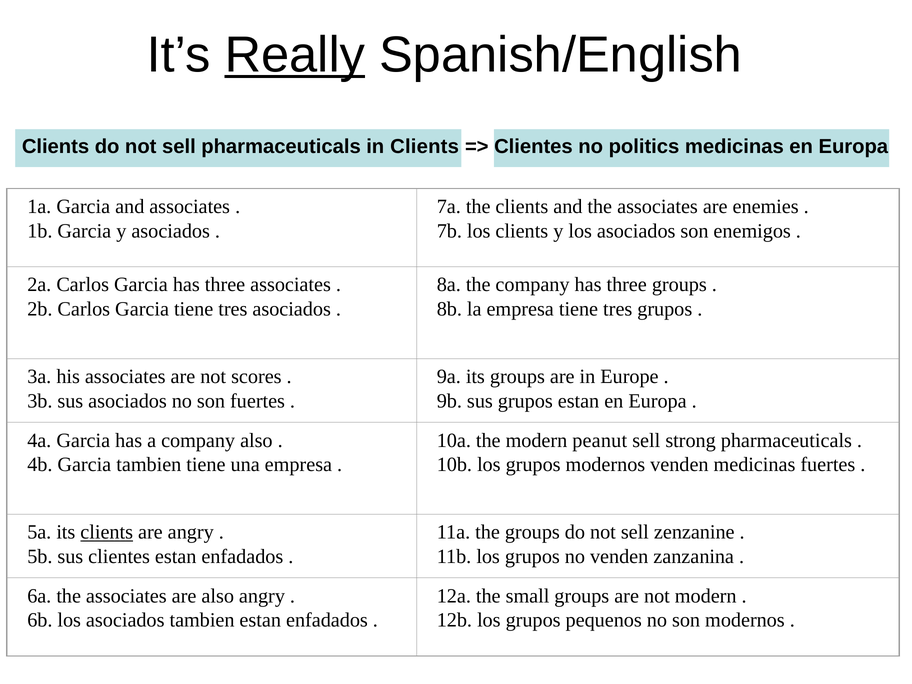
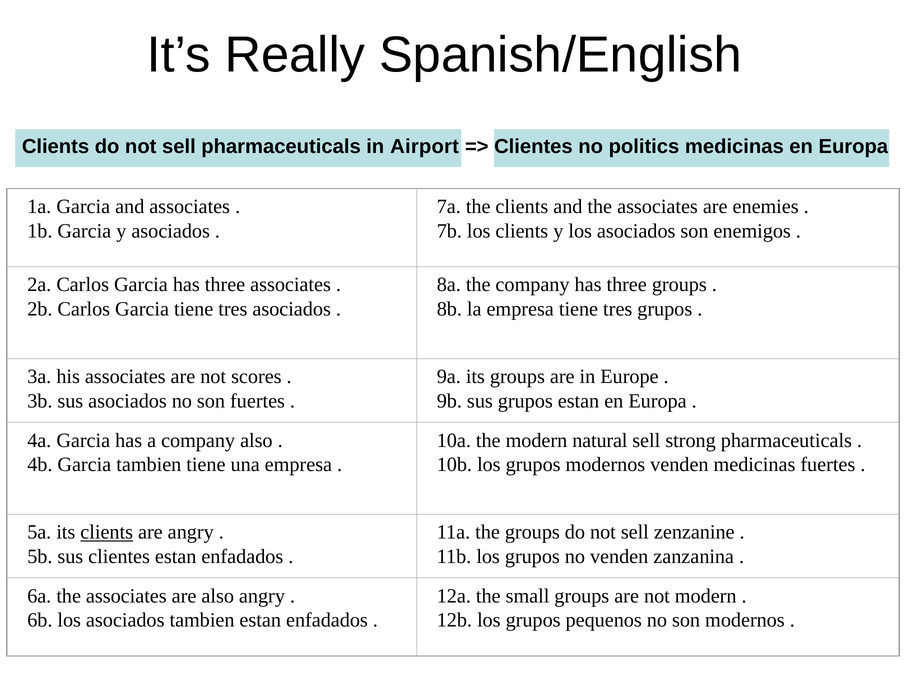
Really underline: present -> none (295, 55)
in Clients: Clients -> Airport (425, 147)
peanut: peanut -> natural (600, 440)
